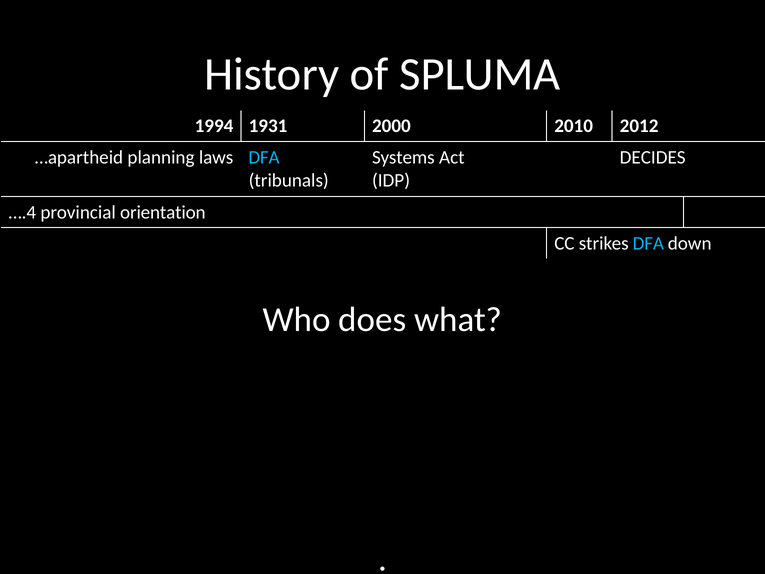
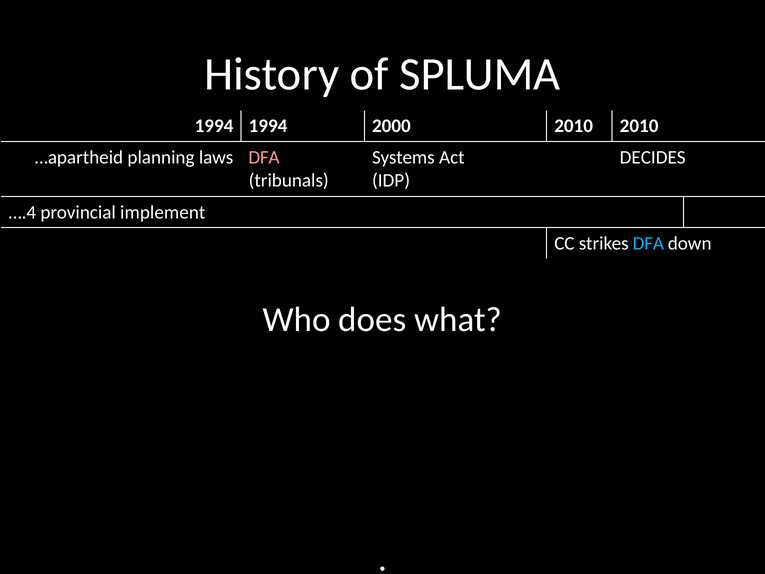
1994 1931: 1931 -> 1994 (268, 126)
2010 2012: 2012 -> 2010 (639, 126)
DFA colour: light blue -> pink (264, 157)
orientation: orientation -> implement (163, 212)
